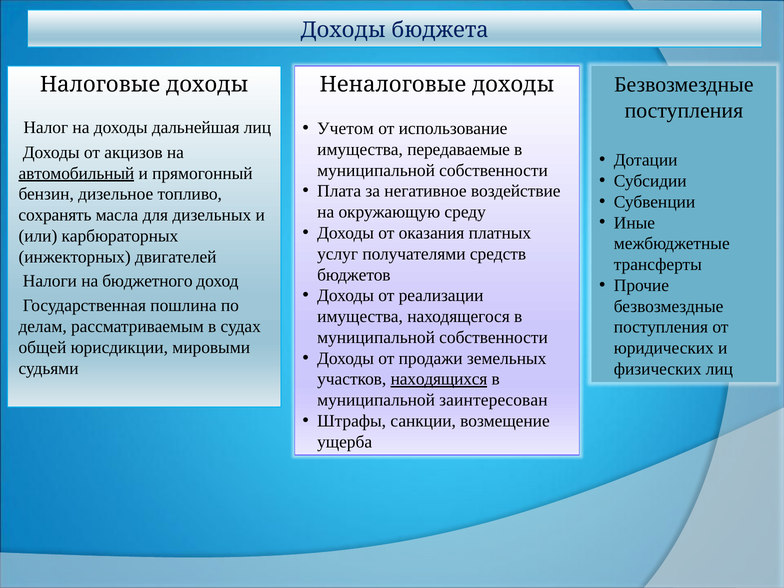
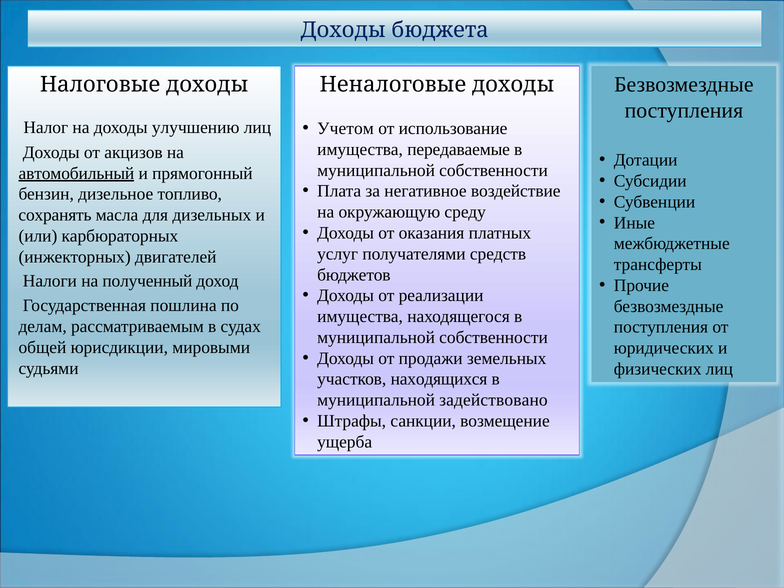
дальнейшая: дальнейшая -> улучшению (196, 128)
бюджетного: бюджетного -> полученный (147, 281)
находящихся underline: present -> none (439, 379)
заинтересован: заинтересован -> задействовано (493, 400)
